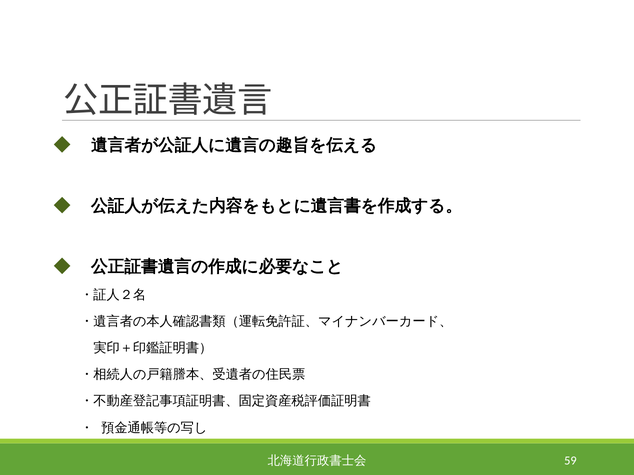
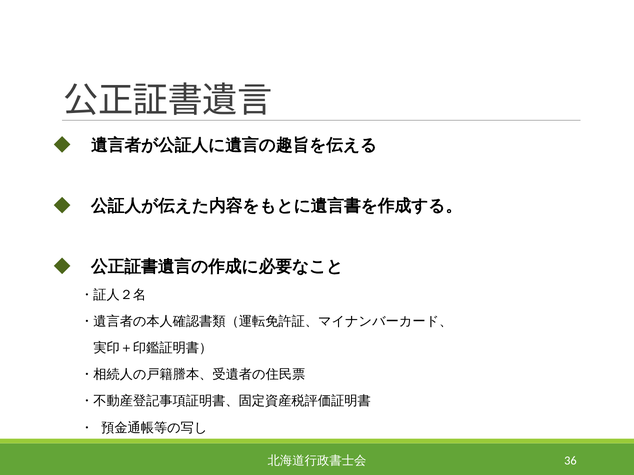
59: 59 -> 36 (570, 461)
